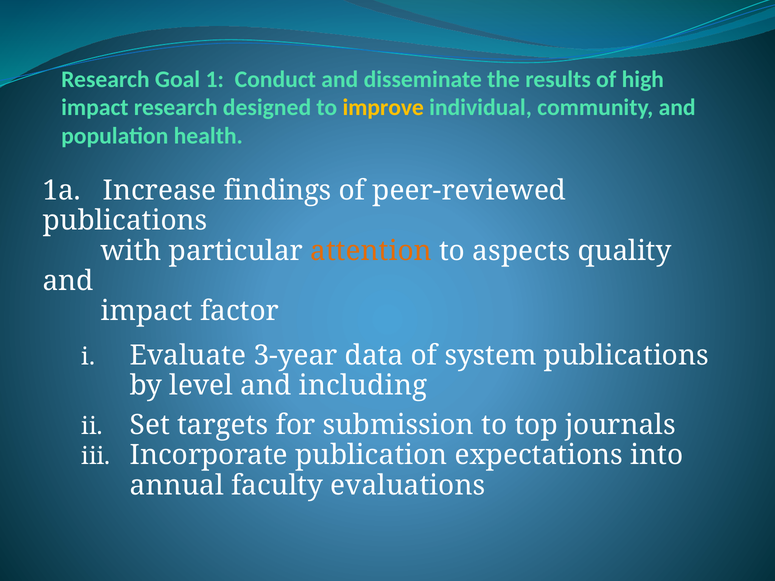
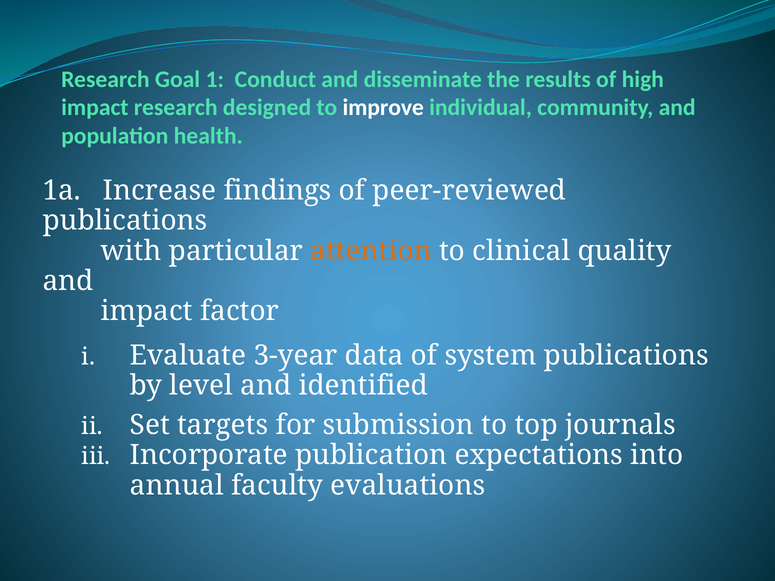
improve colour: yellow -> white (383, 108)
aspects: aspects -> clinical (521, 251)
including: including -> identified (363, 386)
